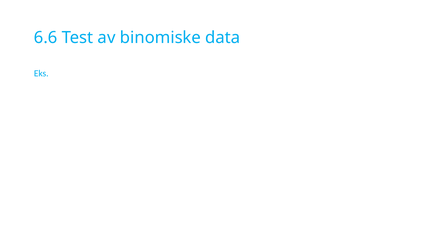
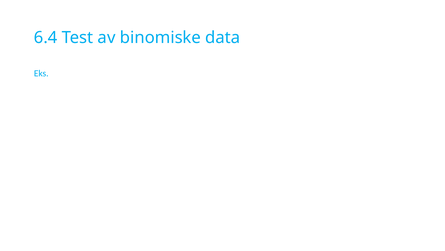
6.6: 6.6 -> 6.4 (46, 37)
